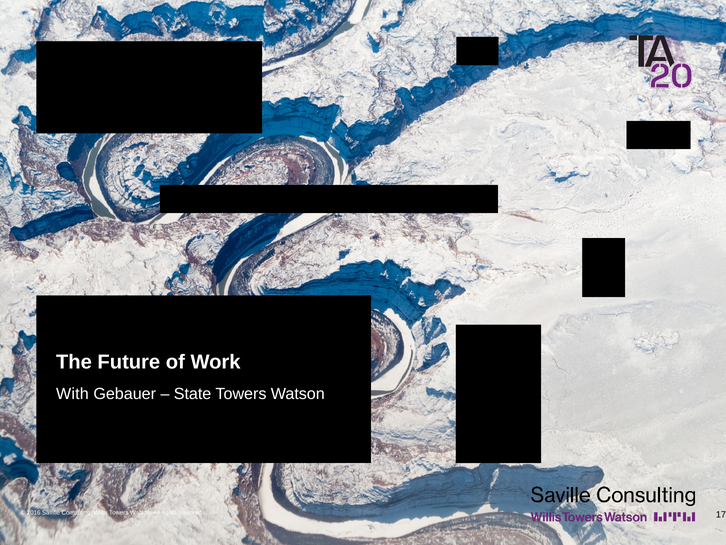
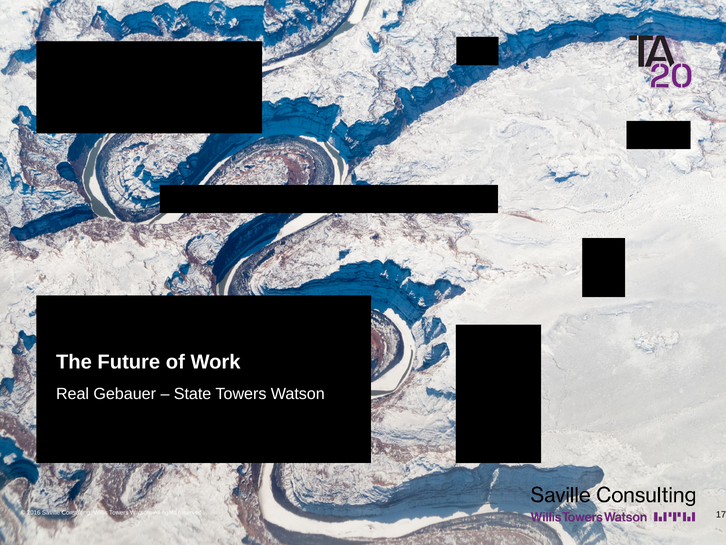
With: With -> Real (73, 394)
